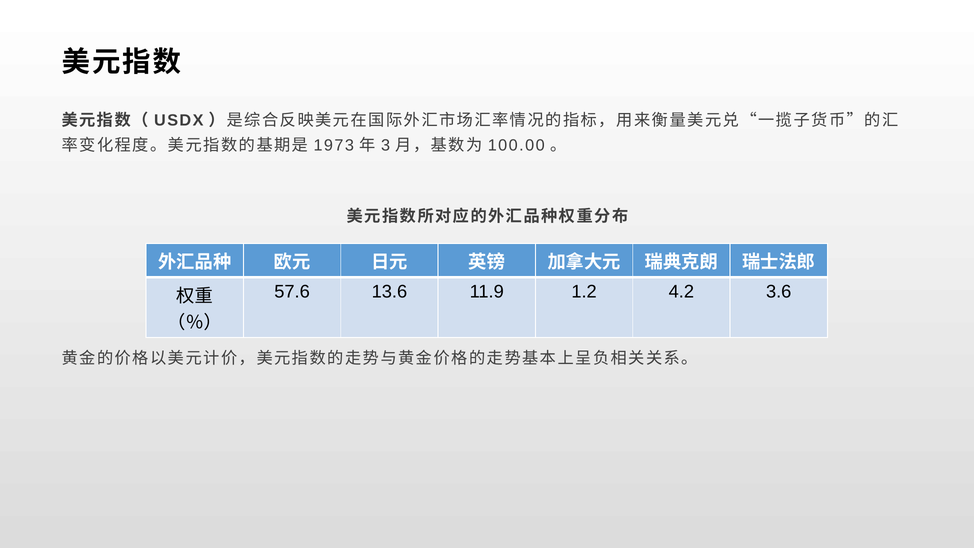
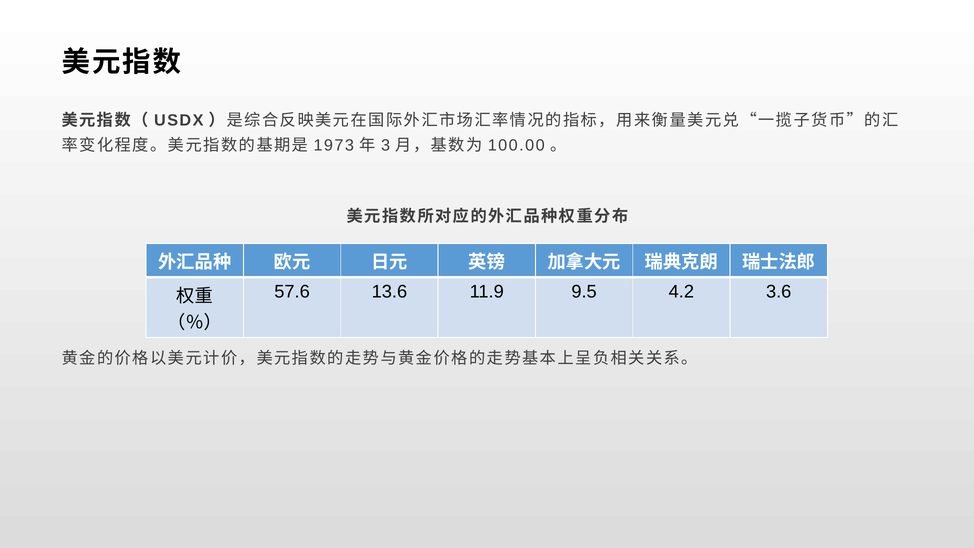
1.2: 1.2 -> 9.5 (584, 291)
